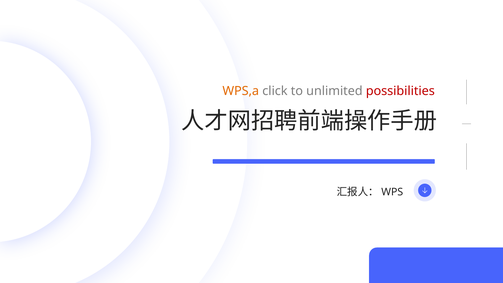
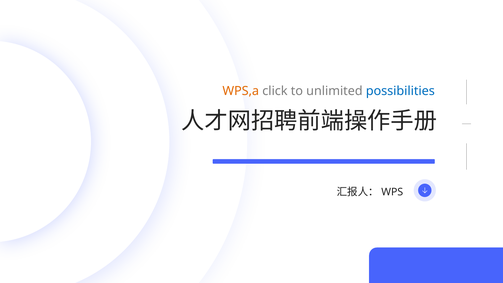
possibilities colour: red -> blue (400, 91)
